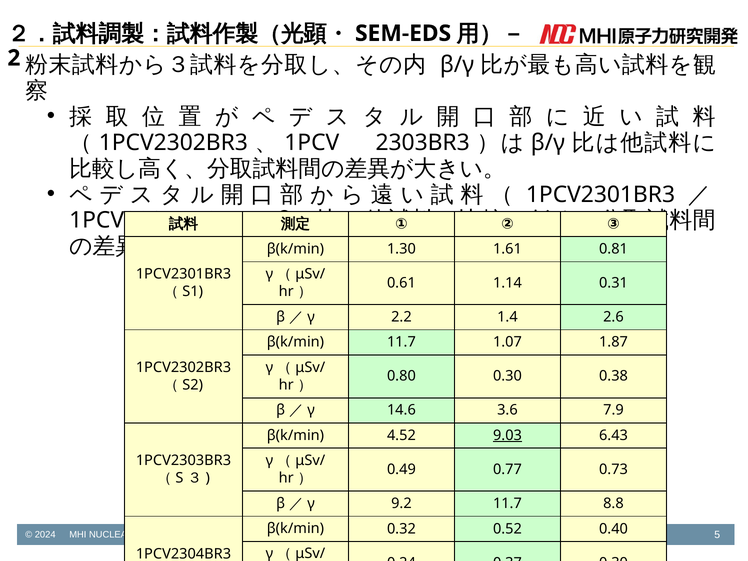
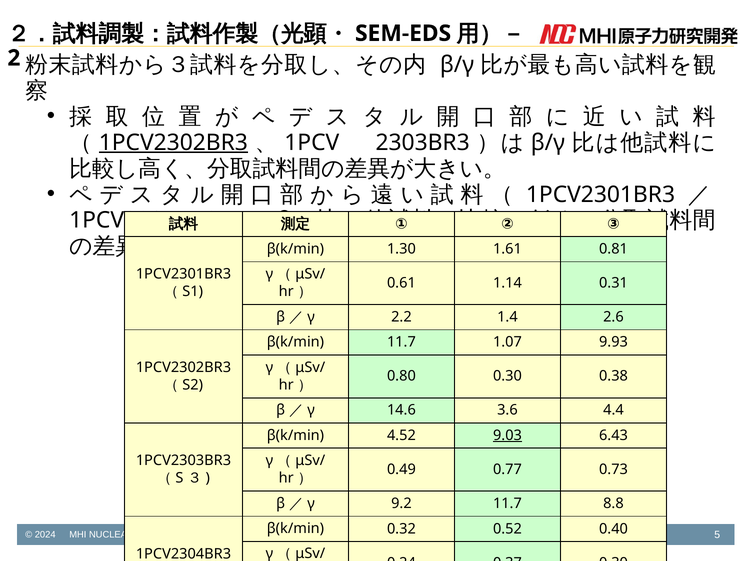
1PCV2302BR3 underline: none -> present (173, 143)
1.87: 1.87 -> 9.93 (613, 342)
7.9: 7.9 -> 4.4 (613, 410)
